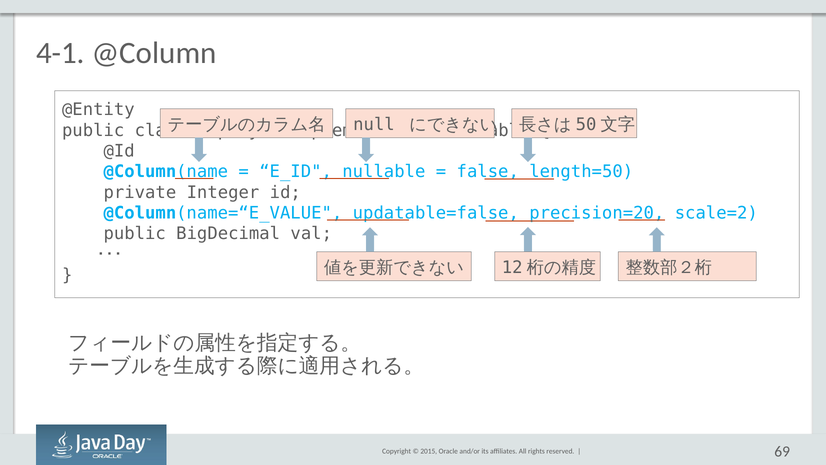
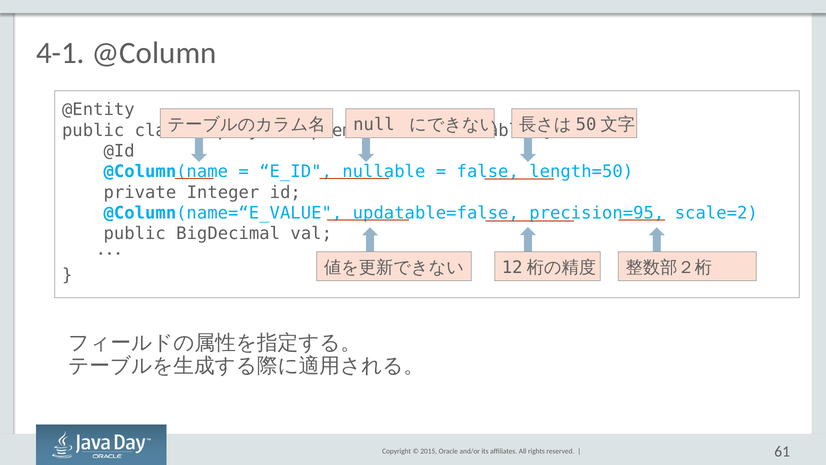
precision=20: precision=20 -> precision=95 (597, 213)
69: 69 -> 61 (782, 451)
